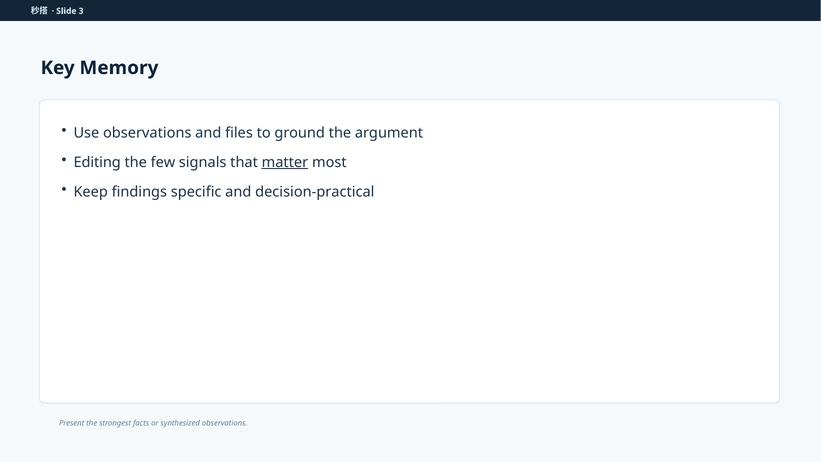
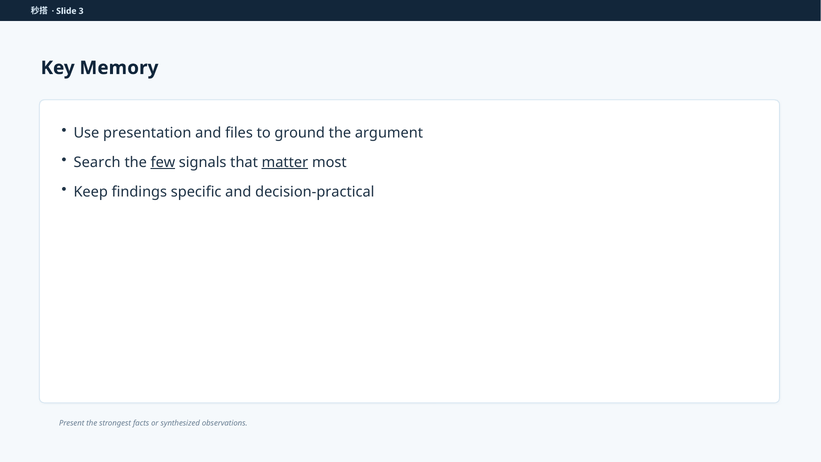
Use observations: observations -> presentation (147, 133)
Editing: Editing -> Search (97, 162)
few underline: none -> present (163, 162)
